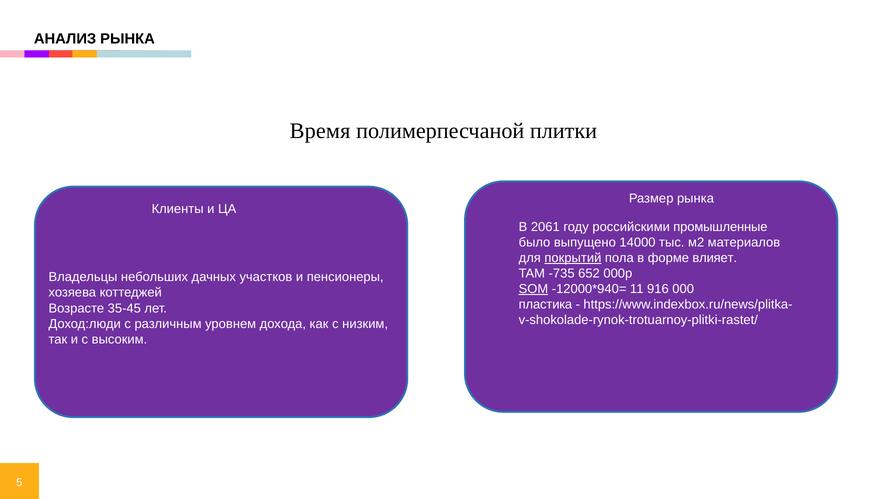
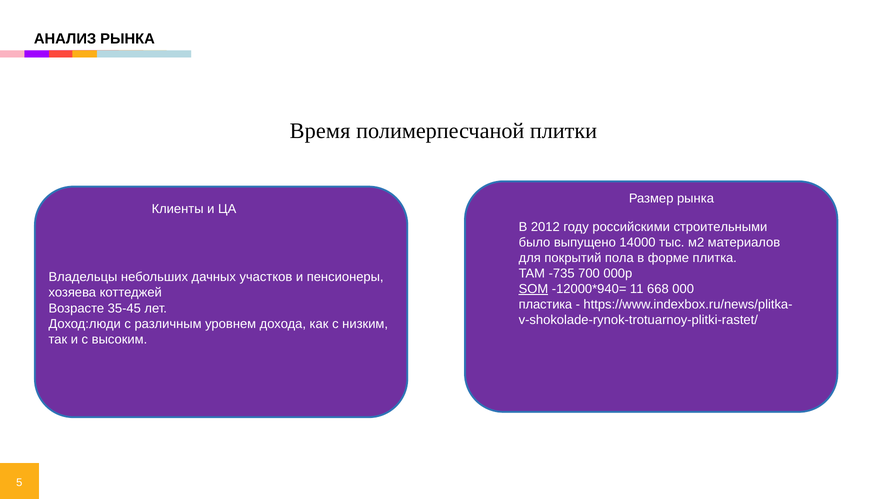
2061: 2061 -> 2012 (545, 227)
промышленные: промышленные -> строительными (720, 227)
покрытий underline: present -> none (573, 258)
влияет: влияет -> плитка (715, 258)
652: 652 -> 700 (589, 274)
916: 916 -> 668 (658, 289)
